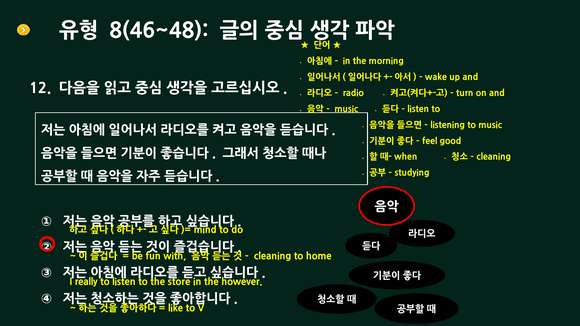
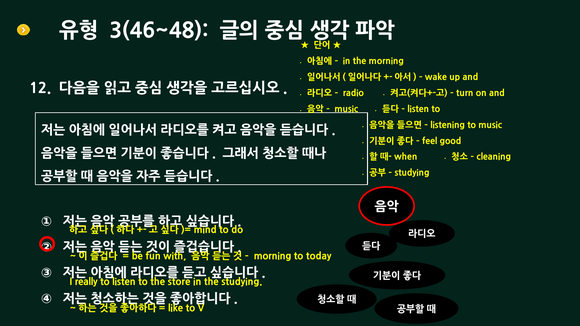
8(46~48: 8(46~48 -> 3(46~48 (159, 31)
cleaning: cleaning -> morning (273, 256)
home: home -> today (319, 256)
the however: however -> studying (242, 282)
